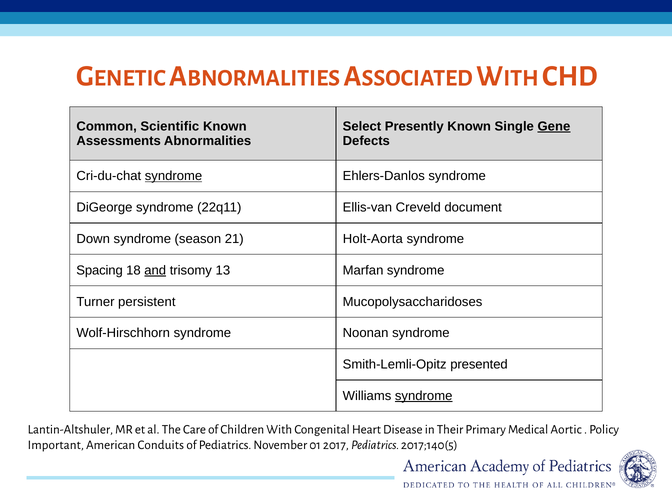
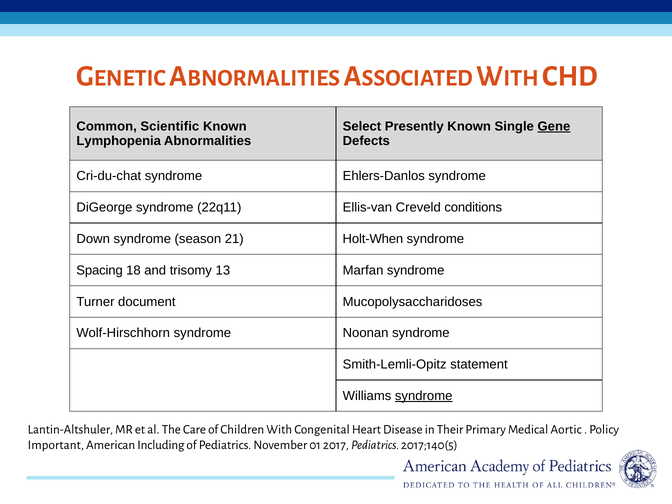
Assessments: Assessments -> Lymphopenia (119, 141)
syndrome underline: present -> none (174, 176)
document: document -> conditions (473, 208)
Holt-Aorta: Holt-Aorta -> Holt-When (373, 239)
and underline: present -> none (155, 270)
persistent: persistent -> document (147, 302)
presented: presented -> statement (479, 365)
Conduits: Conduits -> Including (161, 445)
